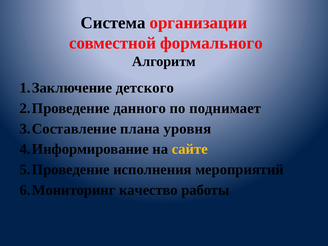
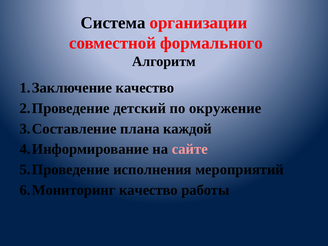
детского: детского -> качество (145, 88)
данного: данного -> детский (140, 108)
поднимает: поднимает -> окружение (225, 108)
уровня: уровня -> каждой (188, 129)
сайте colour: yellow -> pink (190, 149)
